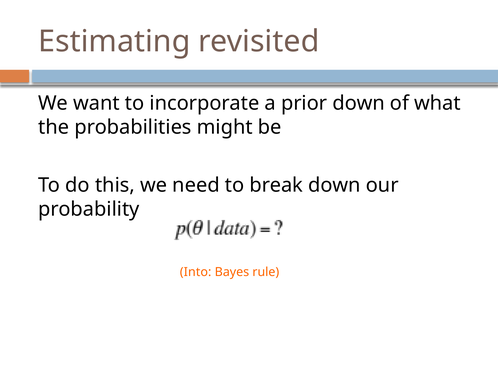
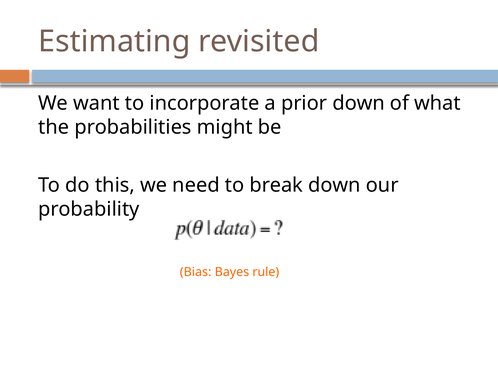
Into: Into -> Bias (196, 272)
